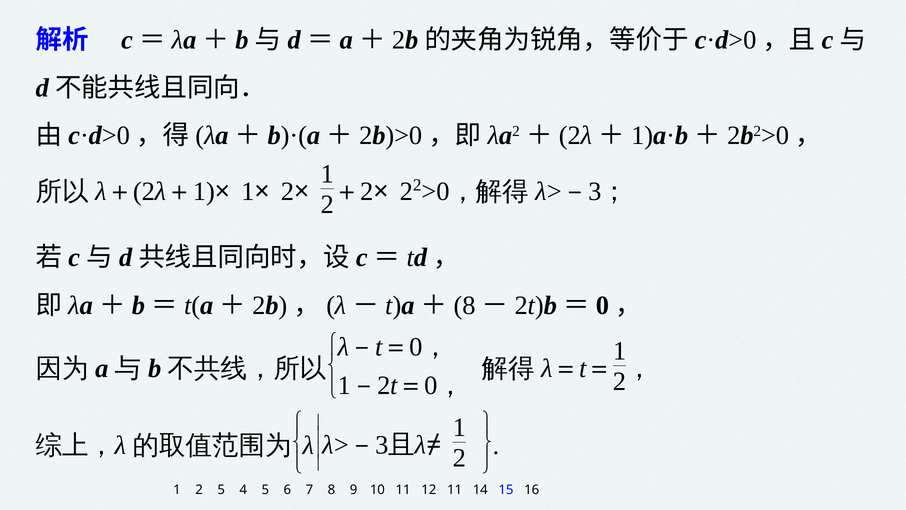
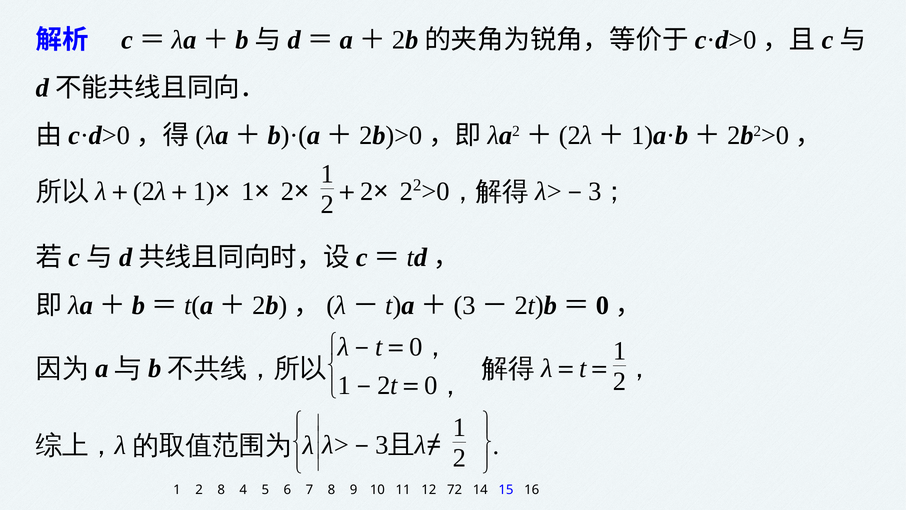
8: 8 -> 3 (465, 305)
2 5: 5 -> 8 (221, 490)
12 11: 11 -> 72 (455, 490)
